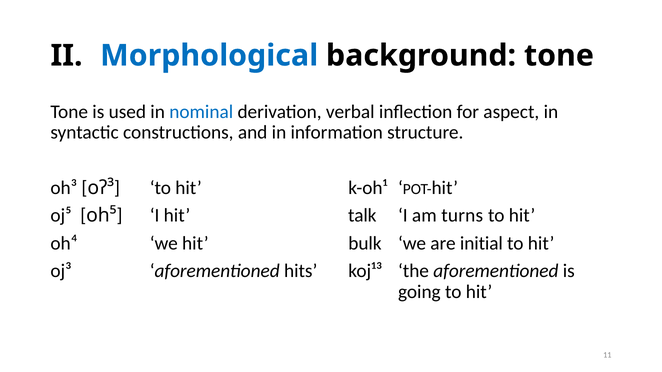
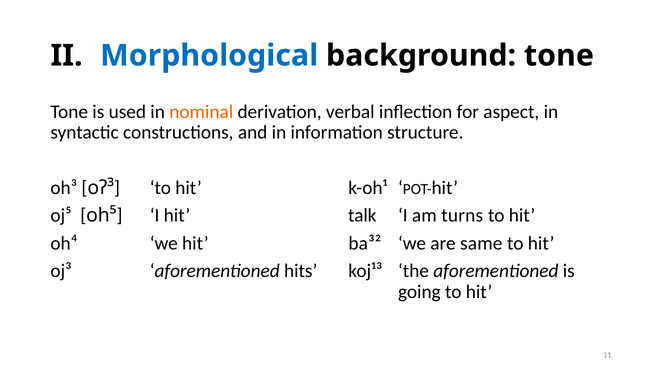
nominal colour: blue -> orange (201, 112)
bulk: bulk -> ba³² (365, 244)
initial: initial -> same (481, 244)
